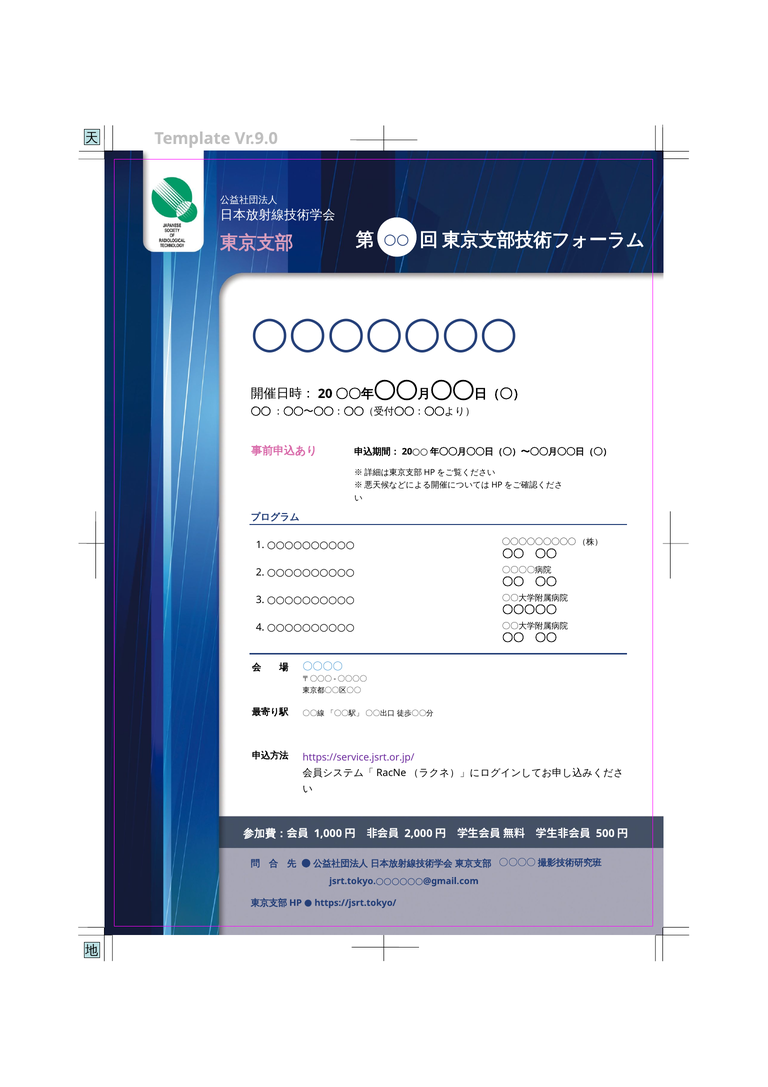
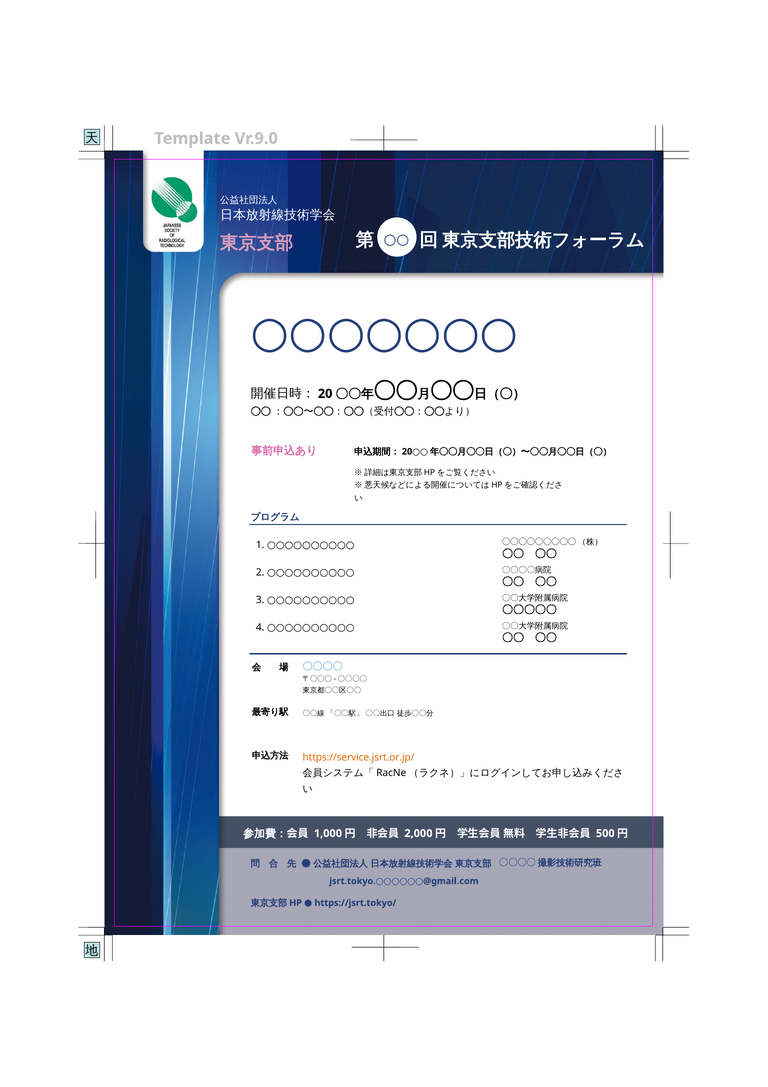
https://service.jsrt.or.jp/ colour: purple -> orange (359, 757)
